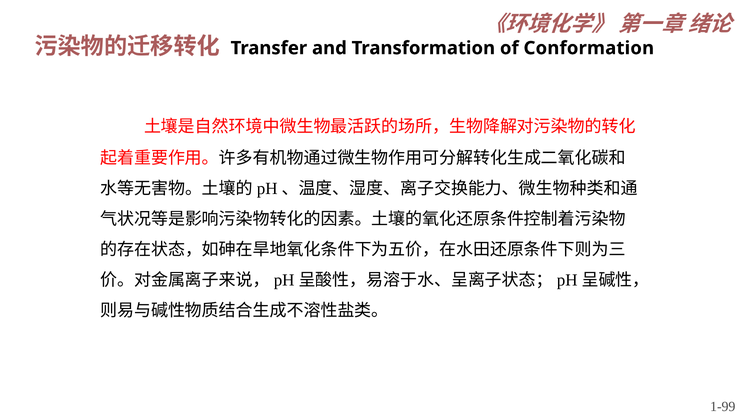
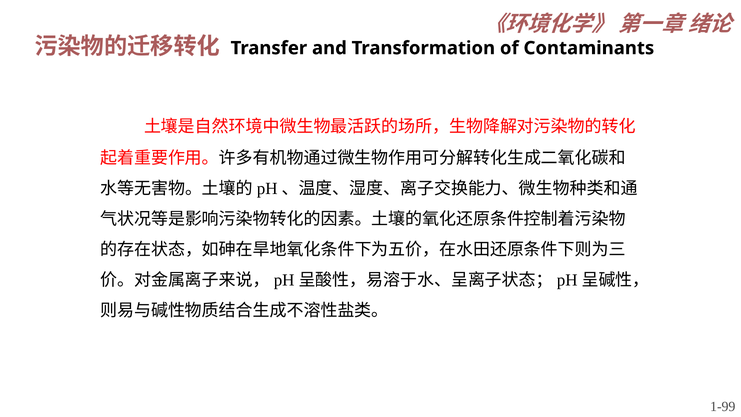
Conformation: Conformation -> Contaminants (589, 48)
